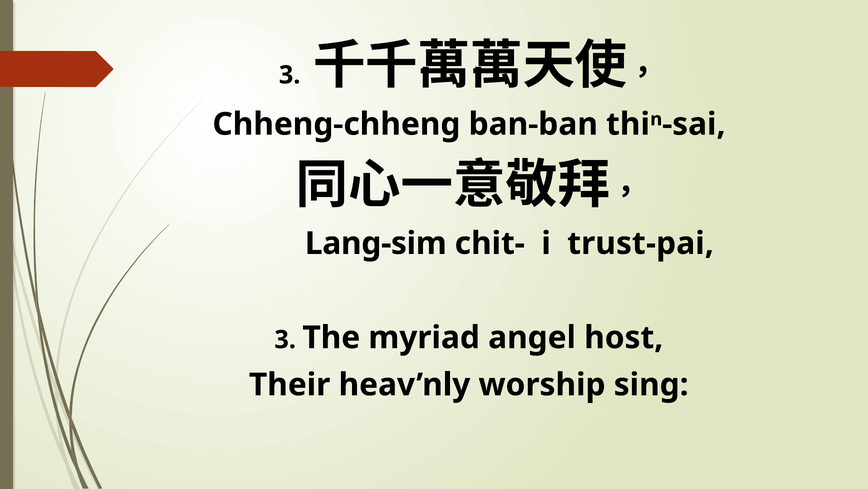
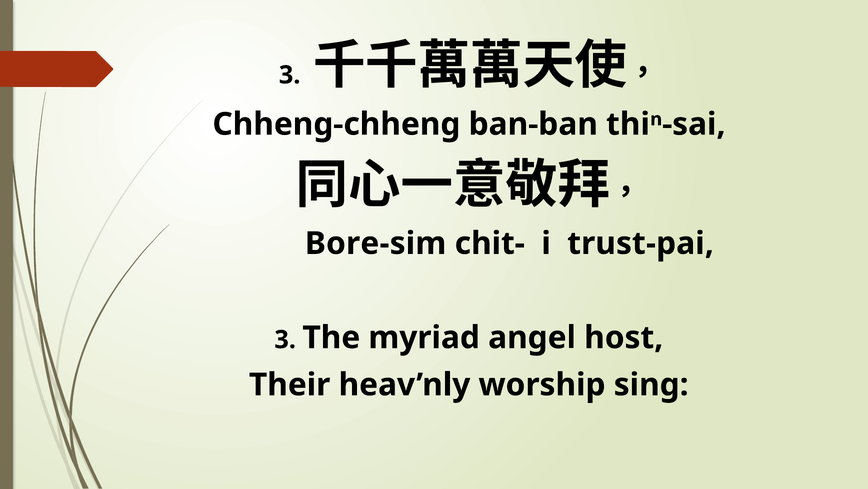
Lang-sim: Lang-sim -> Bore-sim (376, 243)
